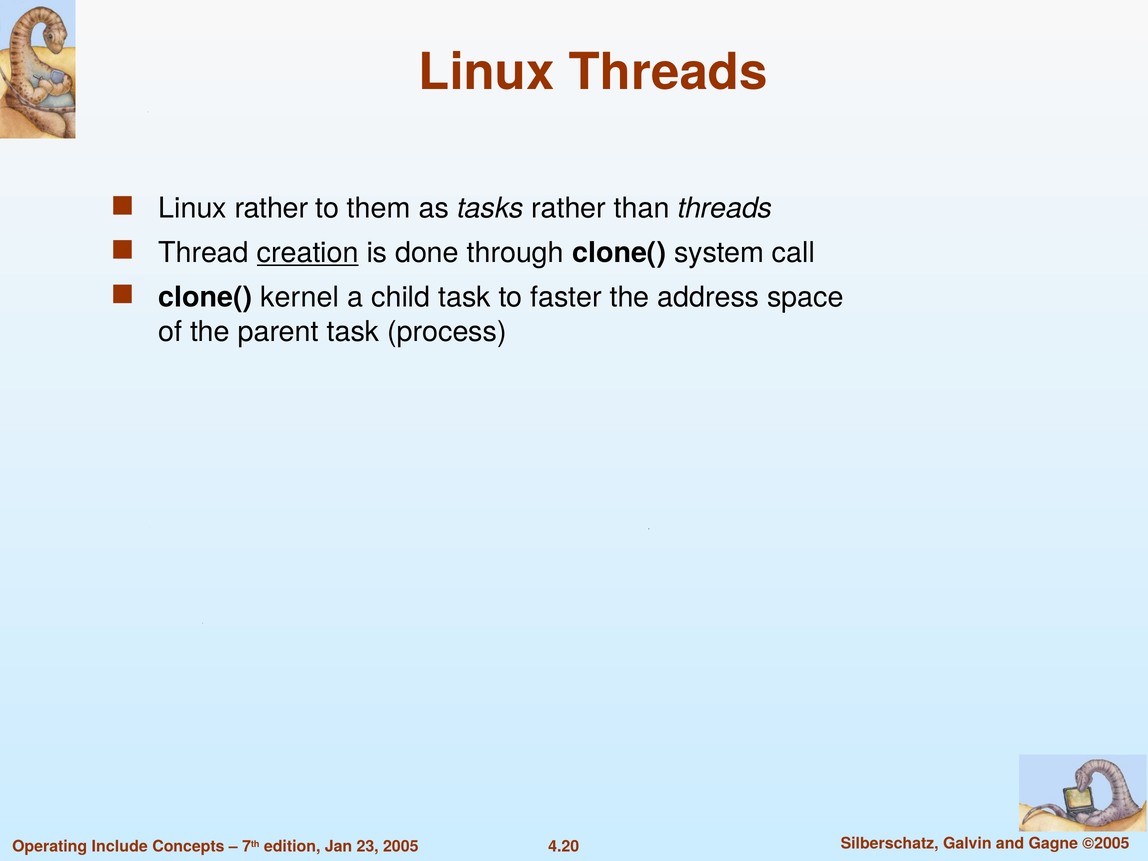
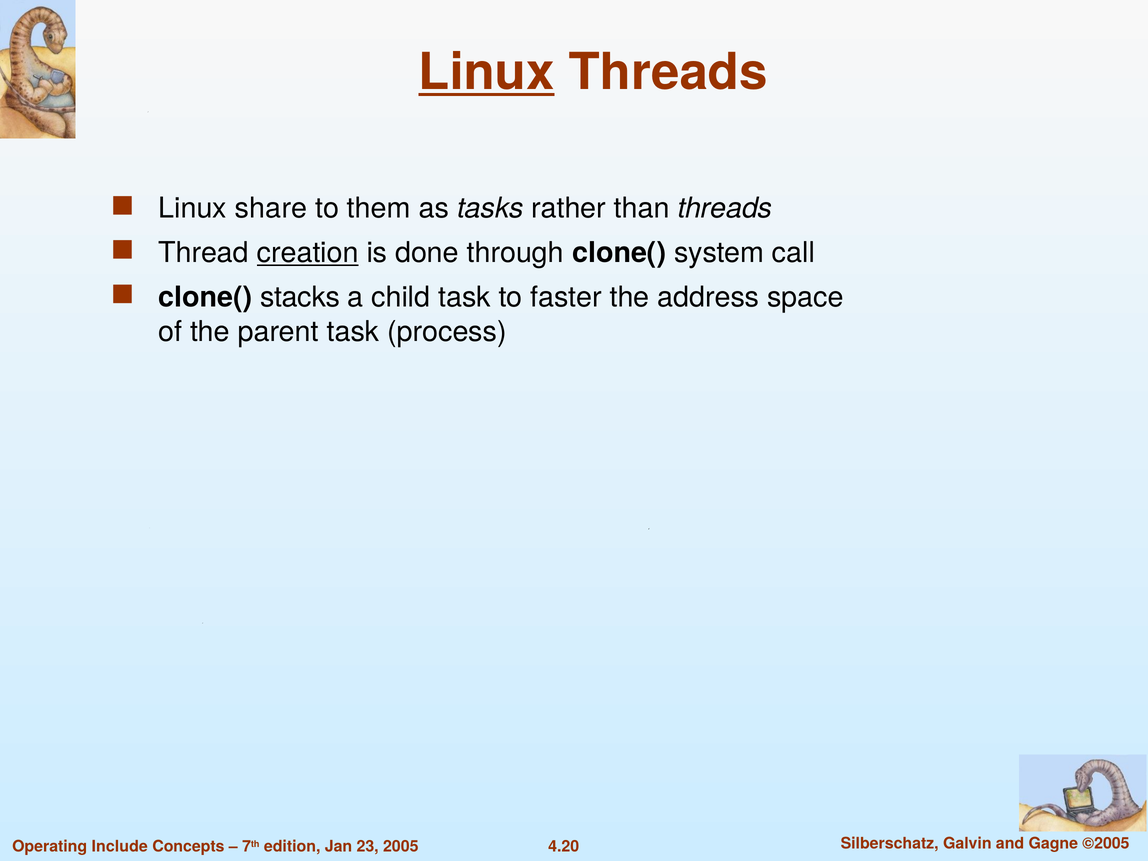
Linux underline: none -> present (486, 72)
Linux rather: rather -> share (271, 208)
kernel: kernel -> stacks (300, 297)
